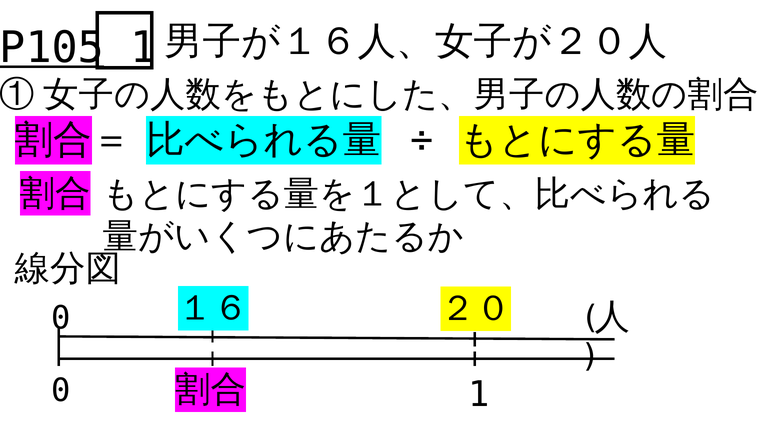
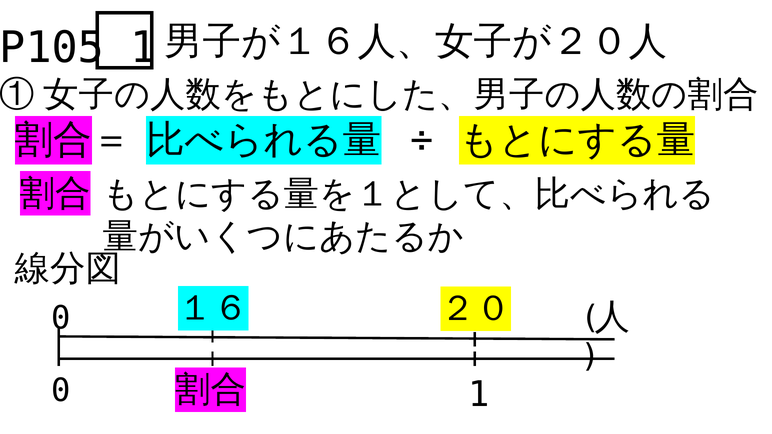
P105 underline: present -> none (52, 48)
